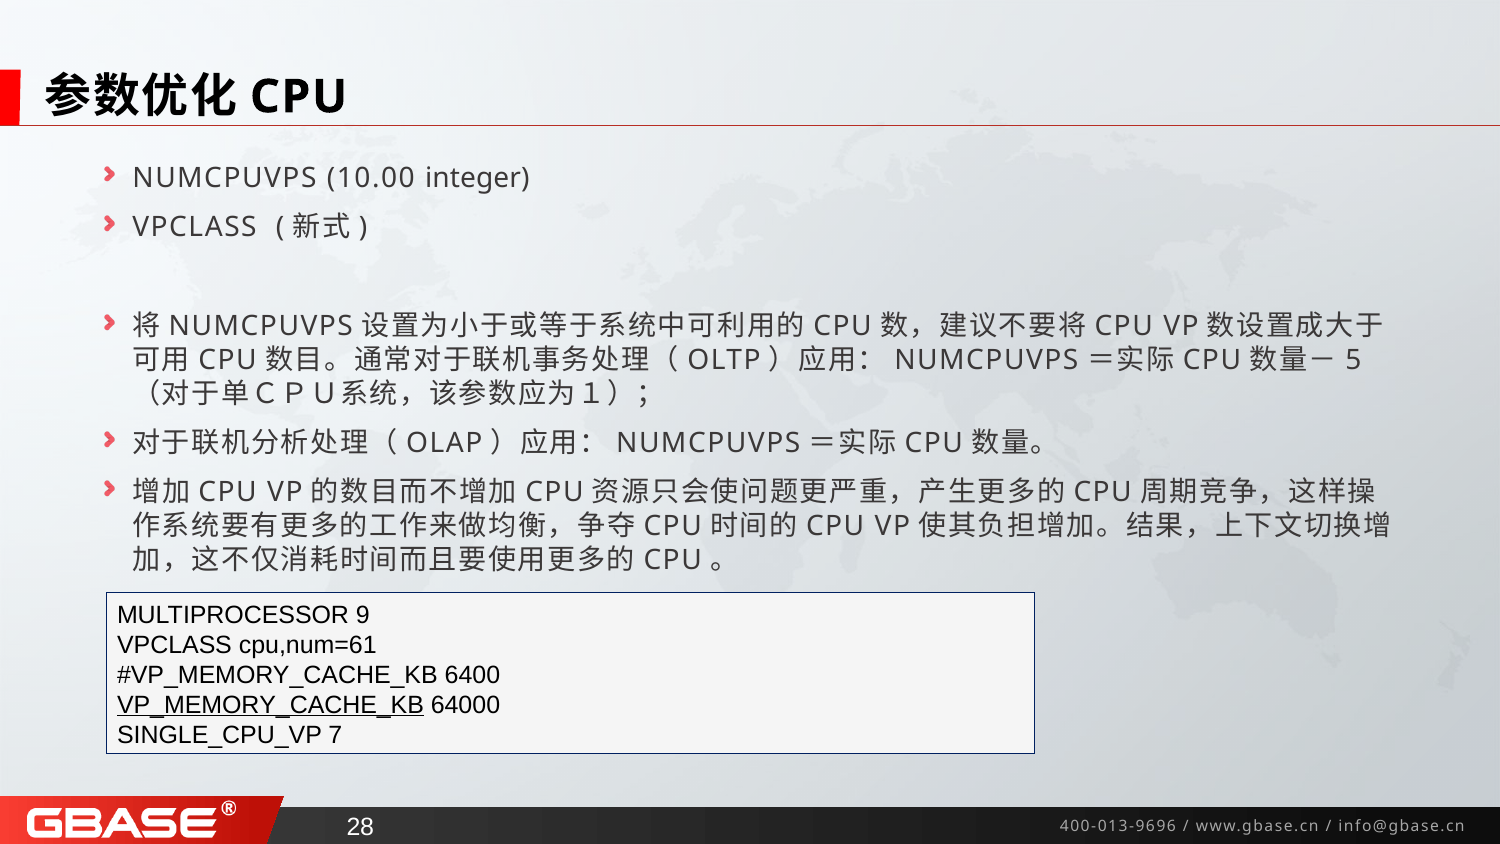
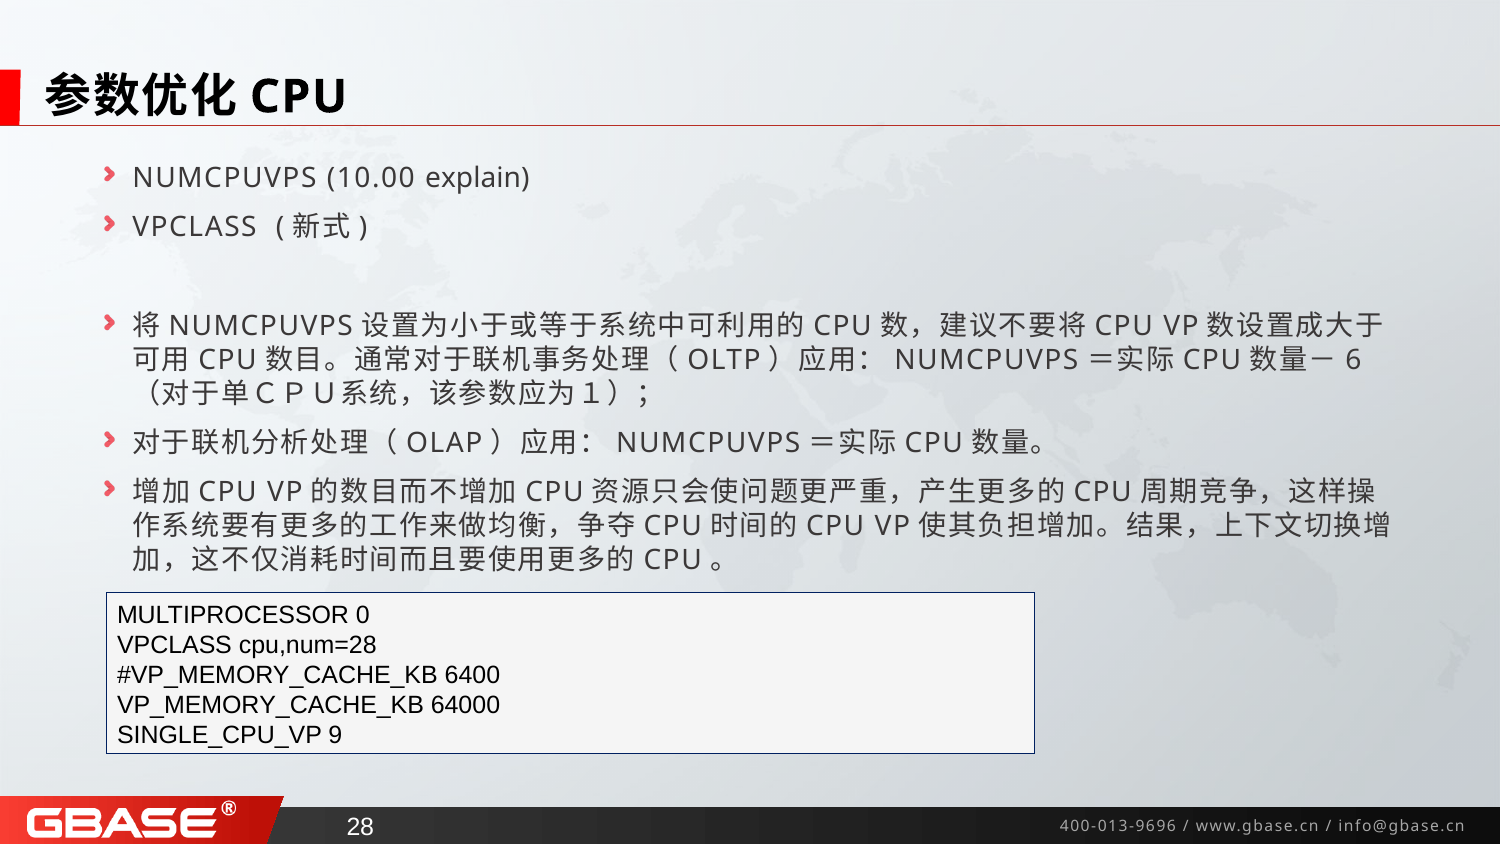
integer: integer -> explain (477, 178)
5: 5 -> 6 (1353, 360)
9: 9 -> 0 (363, 615)
cpu,num=61: cpu,num=61 -> cpu,num=28 (308, 645)
VP_MEMORY_CACHE_KB underline: present -> none (270, 705)
7: 7 -> 9 (335, 735)
